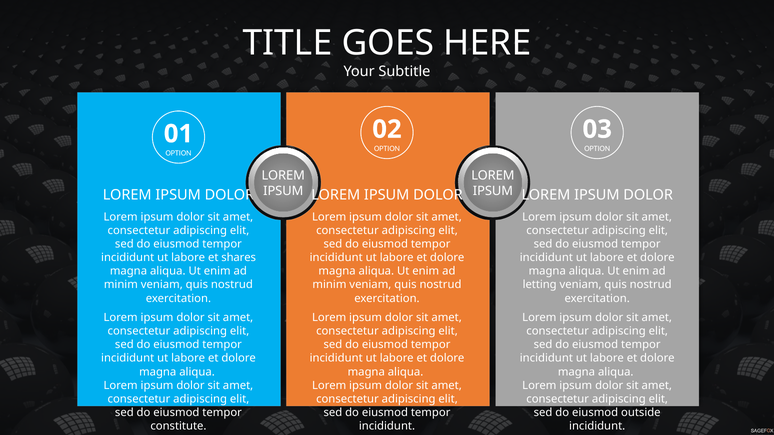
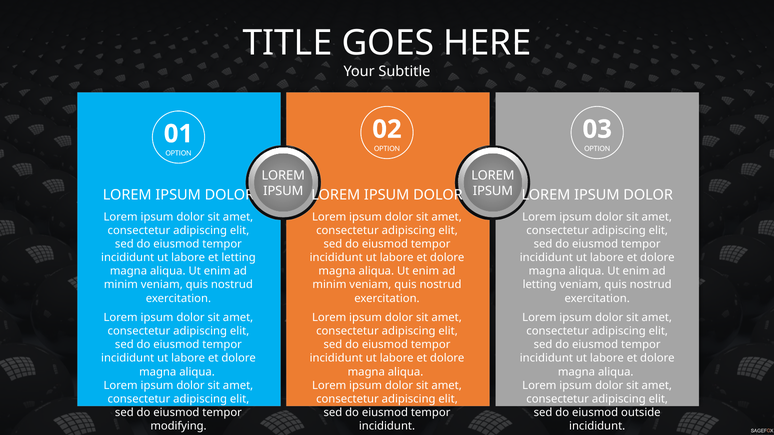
et shares: shares -> letting (239, 258)
constitute: constitute -> modifying (178, 426)
